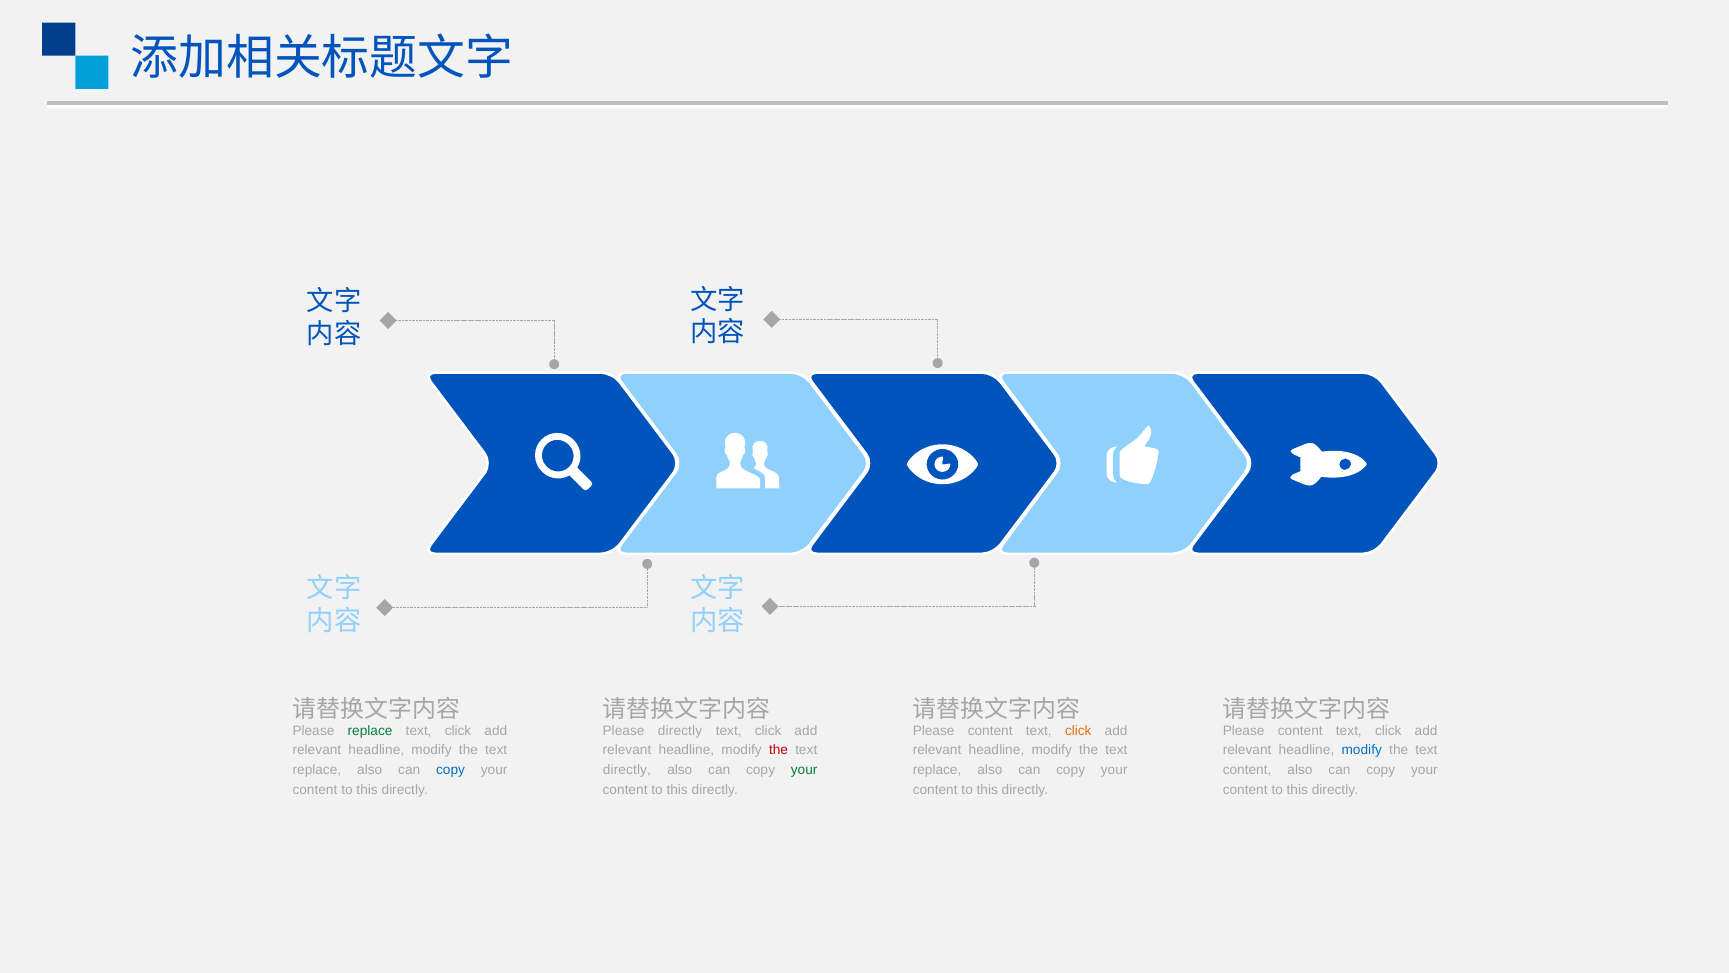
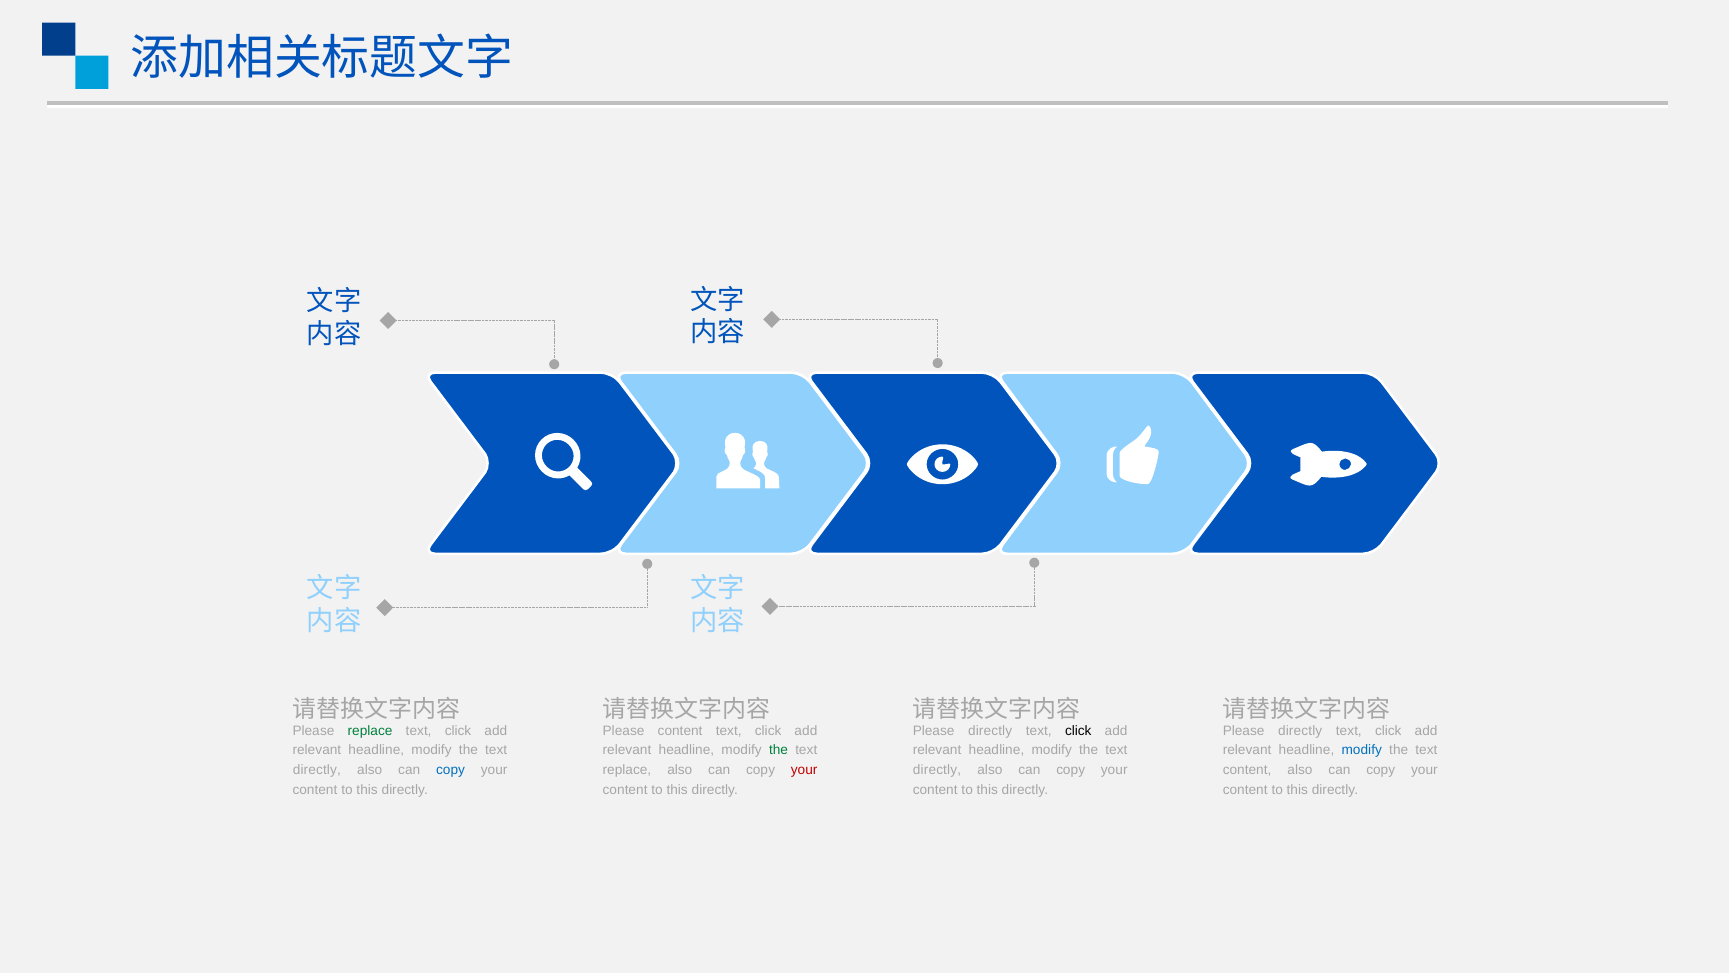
Please directly: directly -> content (680, 730)
content: content -> directly (990, 730)
click colour: orange -> black (1078, 730)
content: content -> directly (1300, 730)
the colour: red -> green (779, 750)
replace: replace -> directly (317, 770)
directly: directly -> replace (627, 770)
your colour: green -> red (804, 770)
replace: replace -> directly (937, 770)
